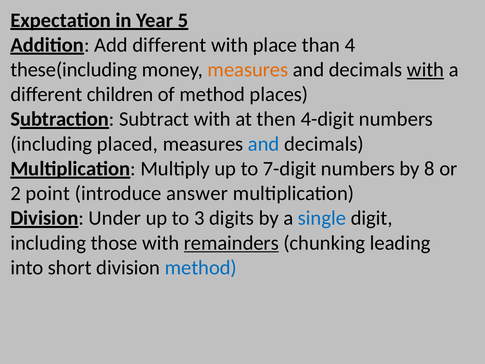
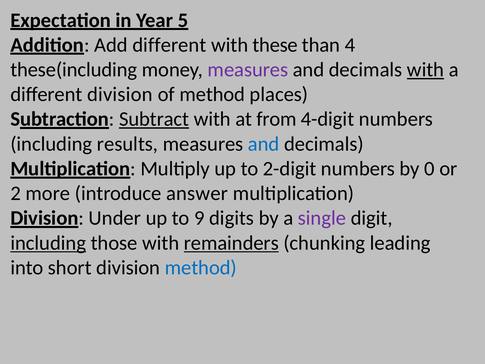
place: place -> these (275, 45)
measures colour: orange -> purple (248, 70)
different children: children -> division (120, 94)
Subtract underline: none -> present (154, 119)
then: then -> from (276, 119)
placed: placed -> results (128, 144)
7-digit: 7-digit -> 2-digit (290, 169)
8: 8 -> 0 (429, 169)
point: point -> more (48, 193)
3: 3 -> 9 (199, 218)
single colour: blue -> purple (322, 218)
including underline: none -> present (48, 243)
